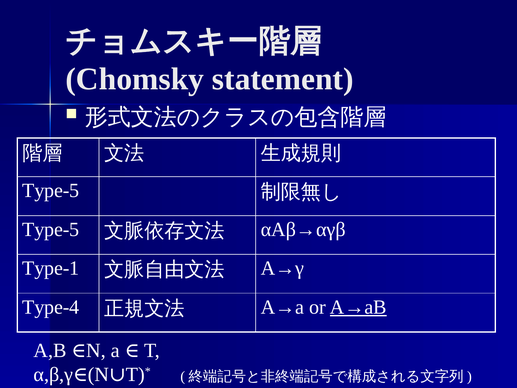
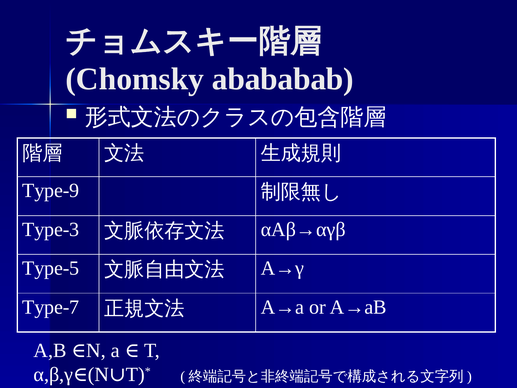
statement: statement -> abababab (283, 79)
Type-5: Type-5 -> Type-9 (51, 191)
Type-5: Type-5 -> Type-3 (51, 229)
Type-1: Type-1 -> Type-5 (51, 268)
Type-4: Type-4 -> Type-7 (51, 307)
A→aB underline: present -> none (358, 307)
